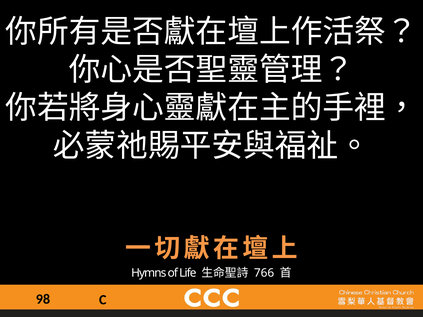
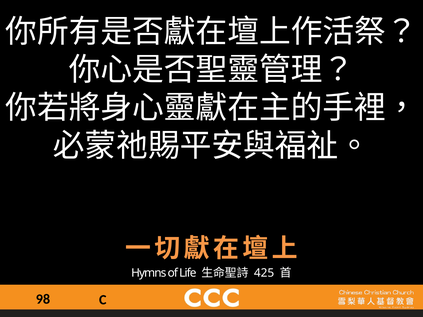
766: 766 -> 425 (264, 273)
